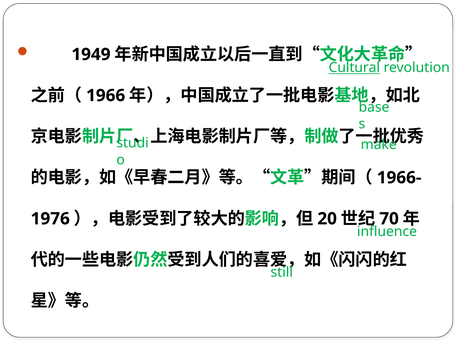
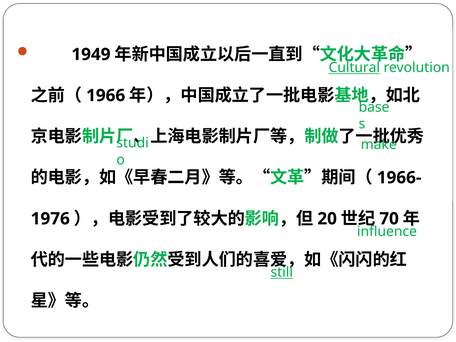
still underline: none -> present (282, 272)
